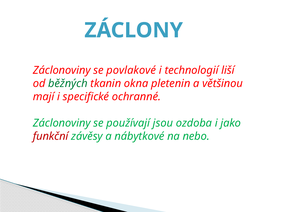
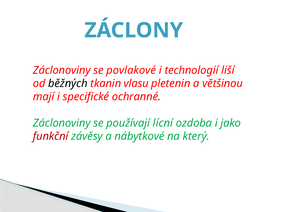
běžných colour: green -> black (68, 83)
okna: okna -> vlasu (136, 83)
jsou: jsou -> lícní (163, 123)
nebo: nebo -> který (196, 136)
